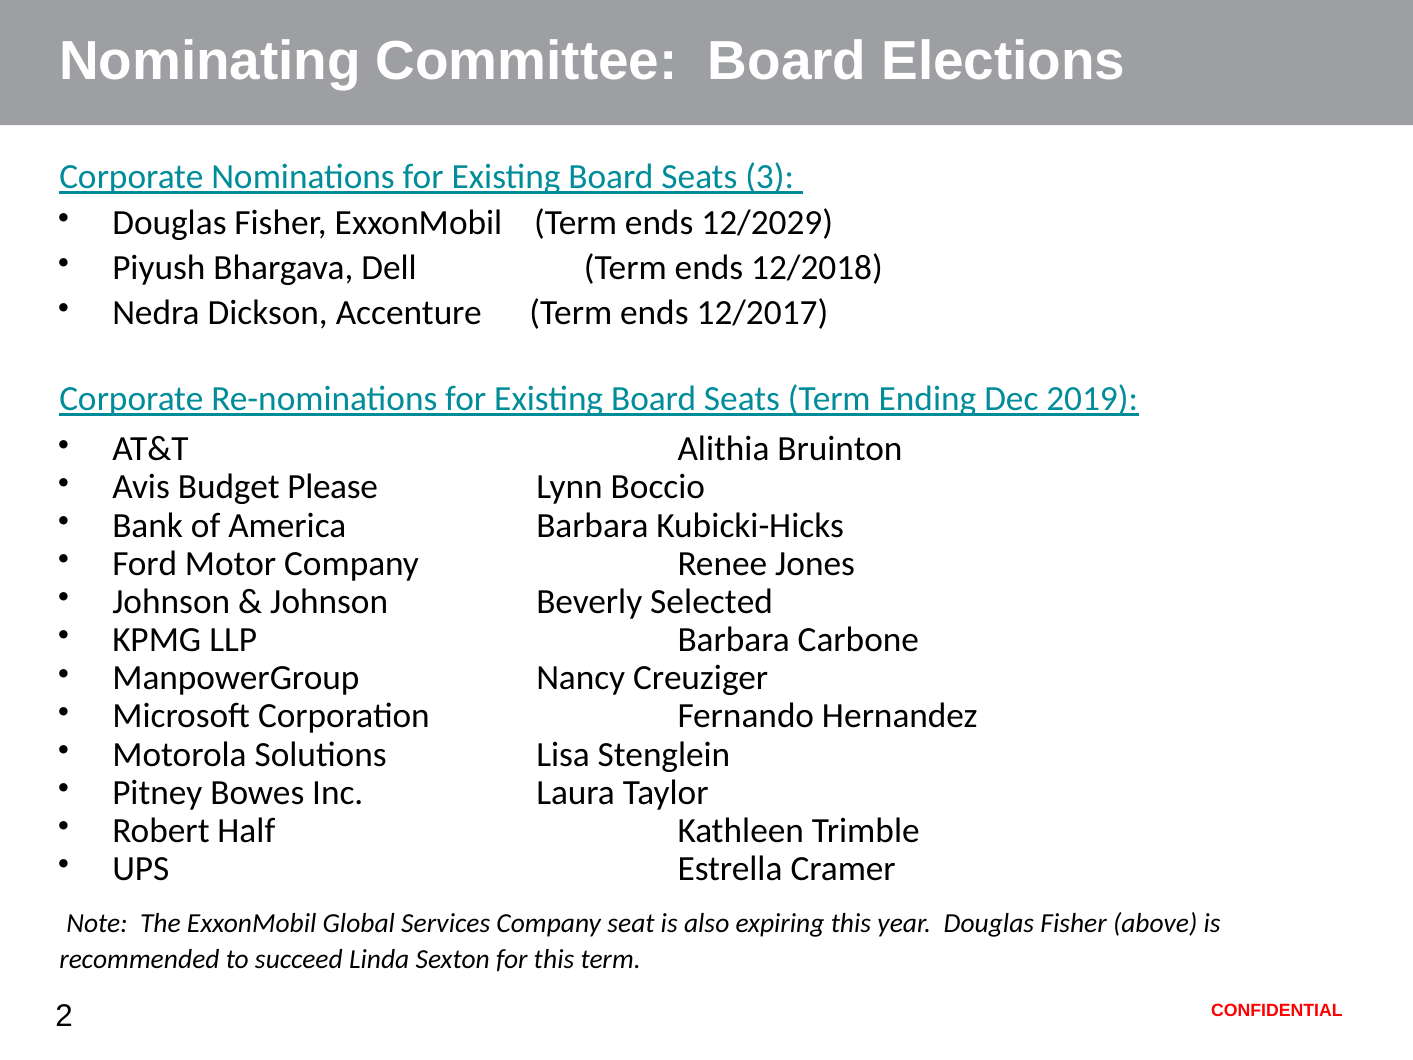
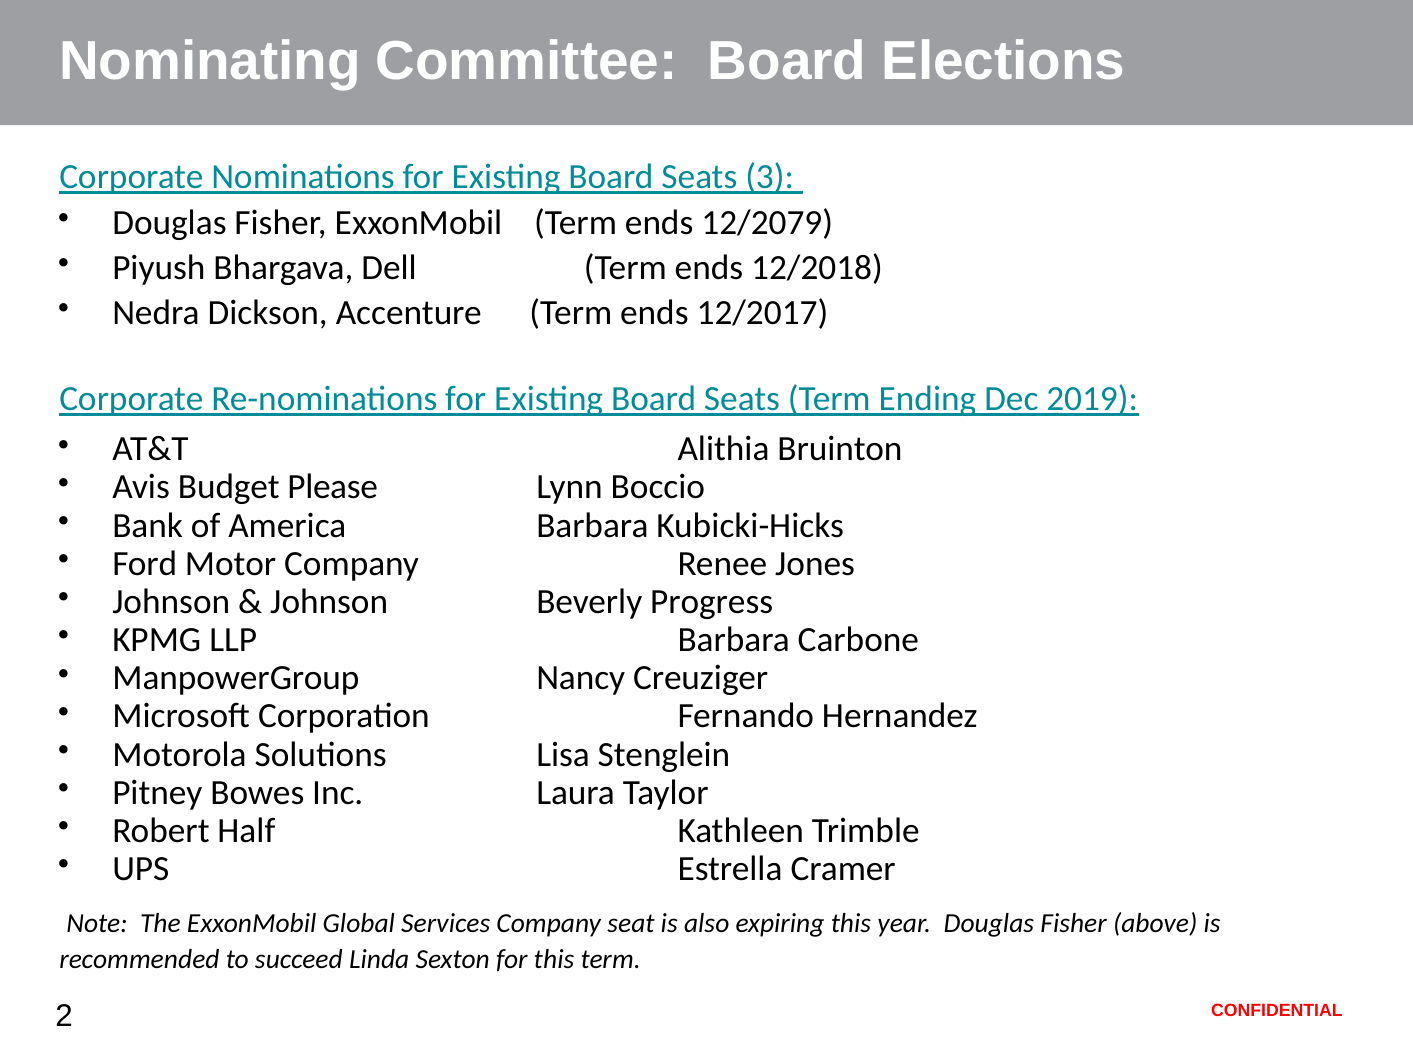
12/2029: 12/2029 -> 12/2079 (767, 223)
Selected: Selected -> Progress (712, 602)
